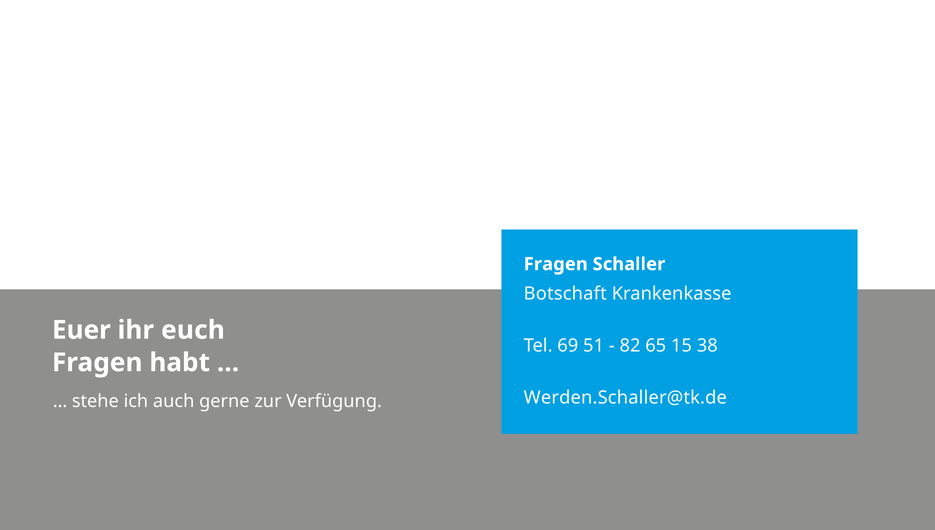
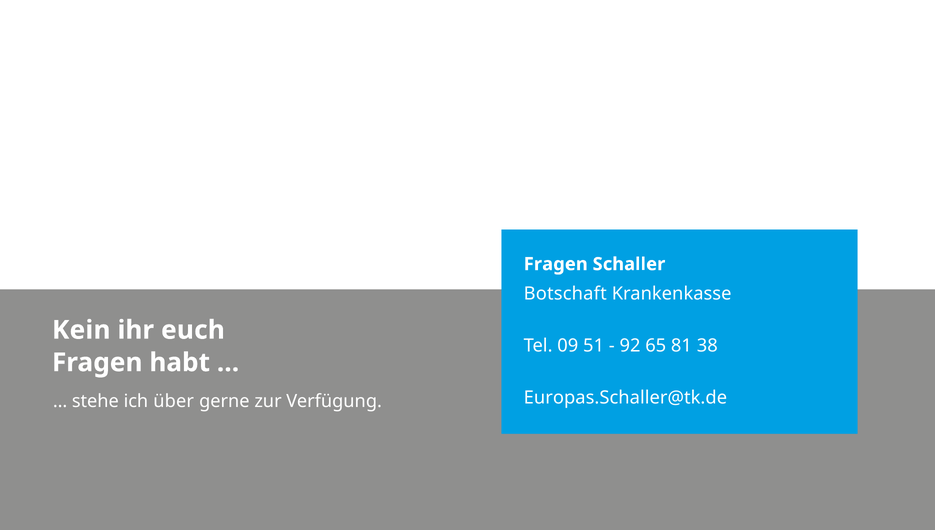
Euer: Euer -> Kein (81, 330)
69: 69 -> 09 (568, 346)
82: 82 -> 92 (630, 346)
15: 15 -> 81 (681, 346)
Werden.Schaller@tk.de: Werden.Schaller@tk.de -> Europas.Schaller@tk.de (625, 398)
auch: auch -> über (174, 401)
